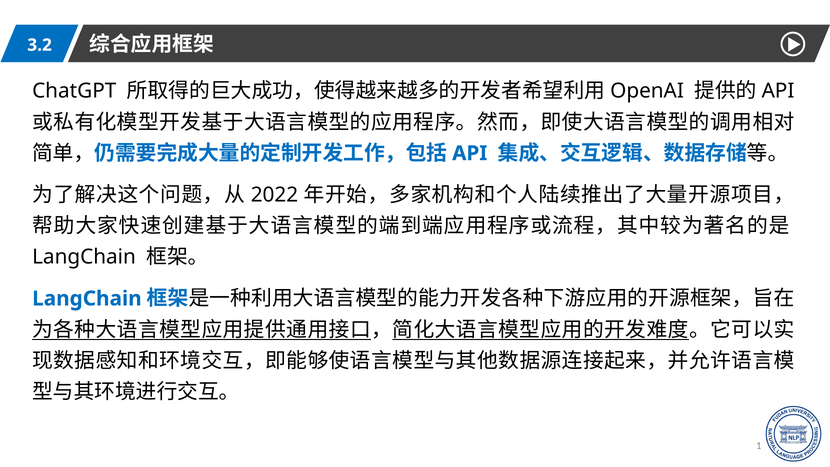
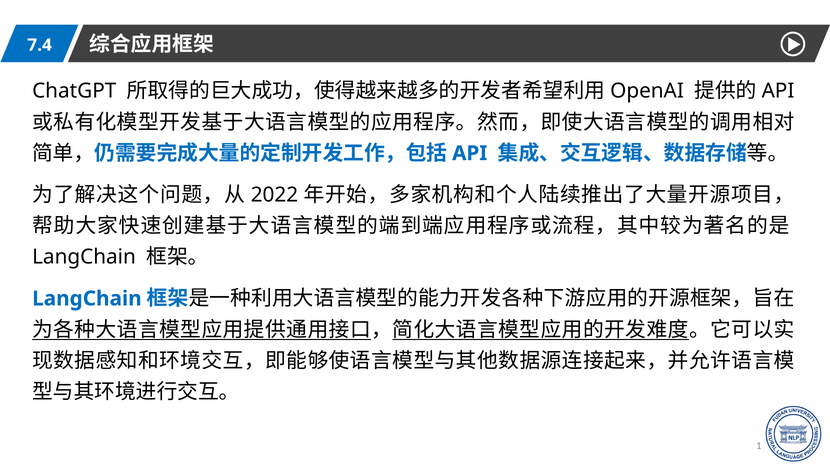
3.2: 3.2 -> 7.4 (40, 45)
